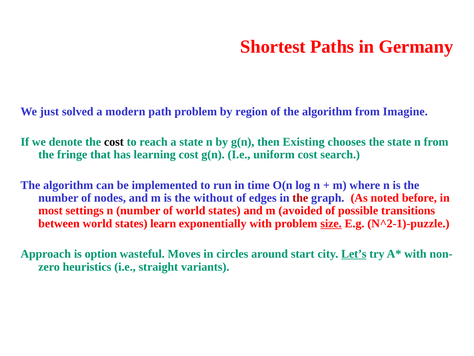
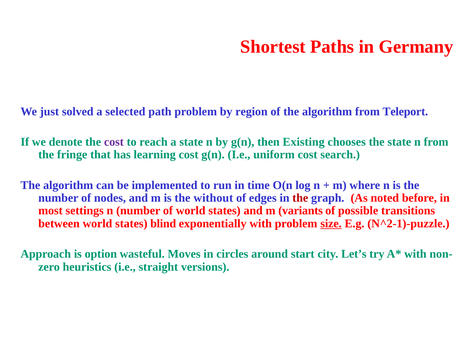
modern: modern -> selected (125, 111)
Imagine: Imagine -> Teleport (405, 111)
cost colour: black -> purple (114, 142)
avoided: avoided -> variants (301, 210)
learn: learn -> blind (163, 223)
Let’s underline: present -> none (354, 254)
variants: variants -> versions (205, 266)
